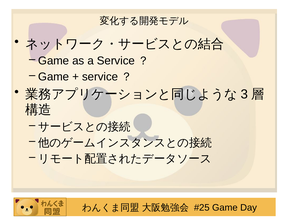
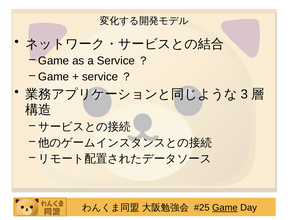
Game underline: none -> present (225, 207)
